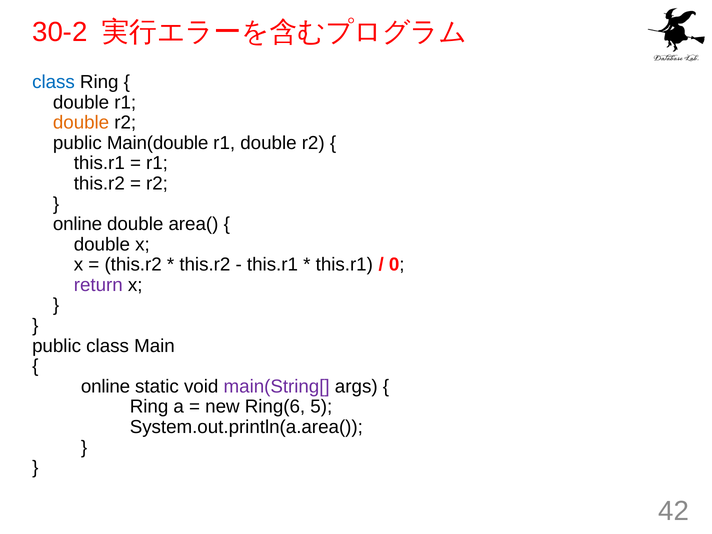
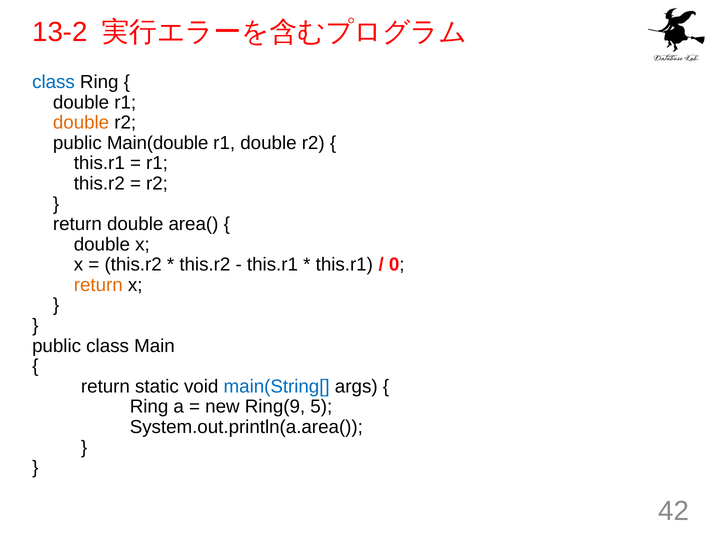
30-2: 30-2 -> 13-2 (60, 32)
online: online -> return (77, 224)
return colour: purple -> orange (98, 285)
online: online -> return (105, 386)
main(String[ colour: purple -> blue (277, 386)
Ring(6: Ring(6 -> Ring(9 (275, 407)
